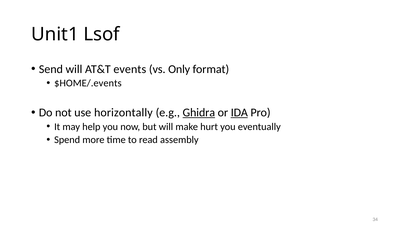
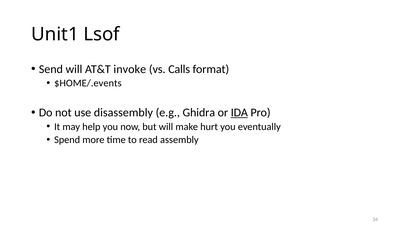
events: events -> invoke (130, 69)
Only: Only -> Calls (179, 69)
horizontally: horizontally -> disassembly (123, 113)
Ghidra underline: present -> none (199, 113)
